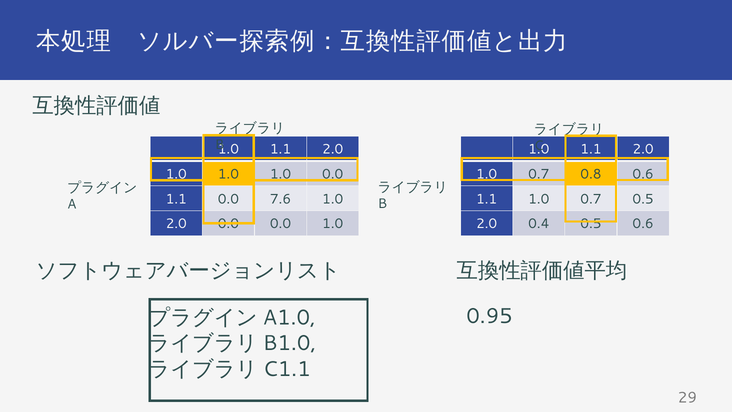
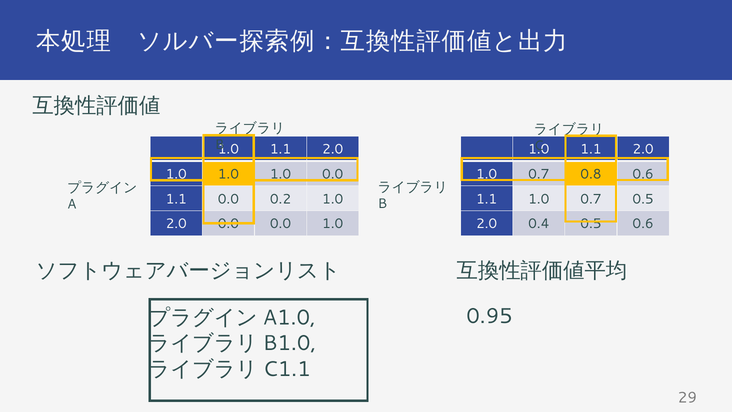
7.6: 7.6 -> 0.2 (281, 199)
